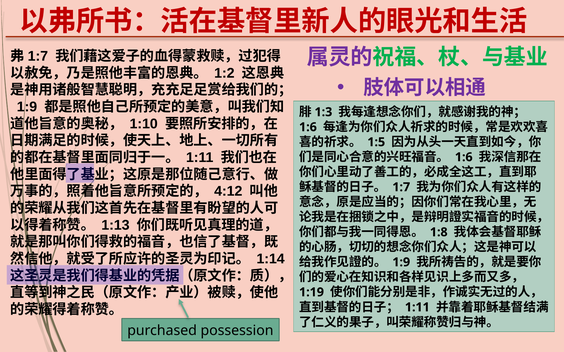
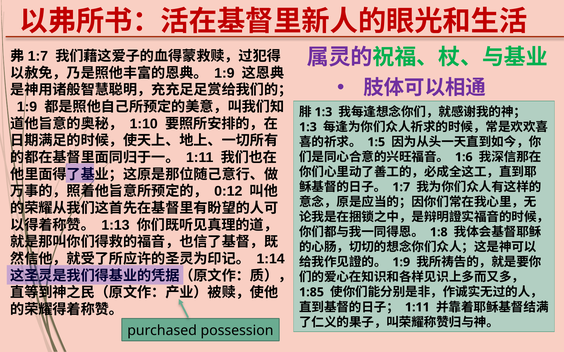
1:2: 1:2 -> 1:9 (224, 73)
1:6: 1:6 -> 1:3 (308, 127)
4:12: 4:12 -> 0:12 (228, 192)
1:19: 1:19 -> 1:85 (311, 293)
